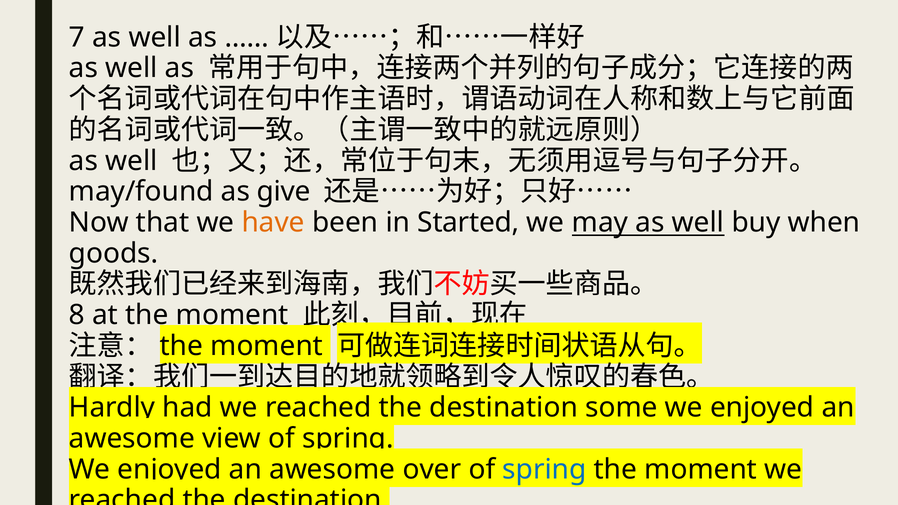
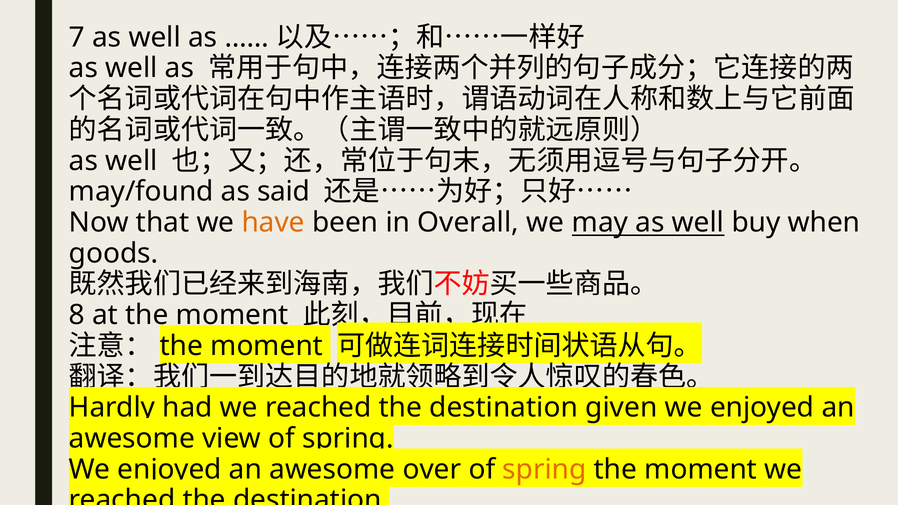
give: give -> said (284, 192)
Started: Started -> Overall (468, 223)
some: some -> given (621, 408)
spring colour: blue -> orange (545, 469)
